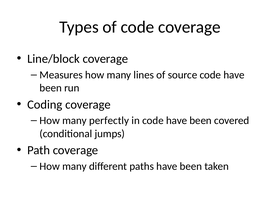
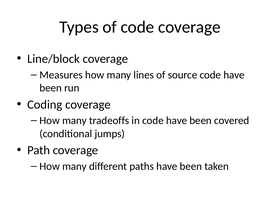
perfectly: perfectly -> tradeoffs (109, 121)
